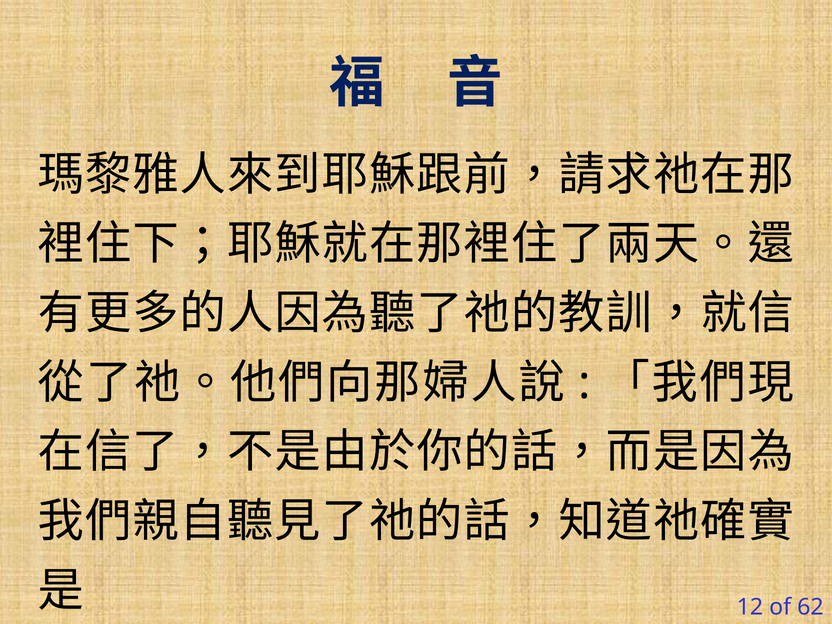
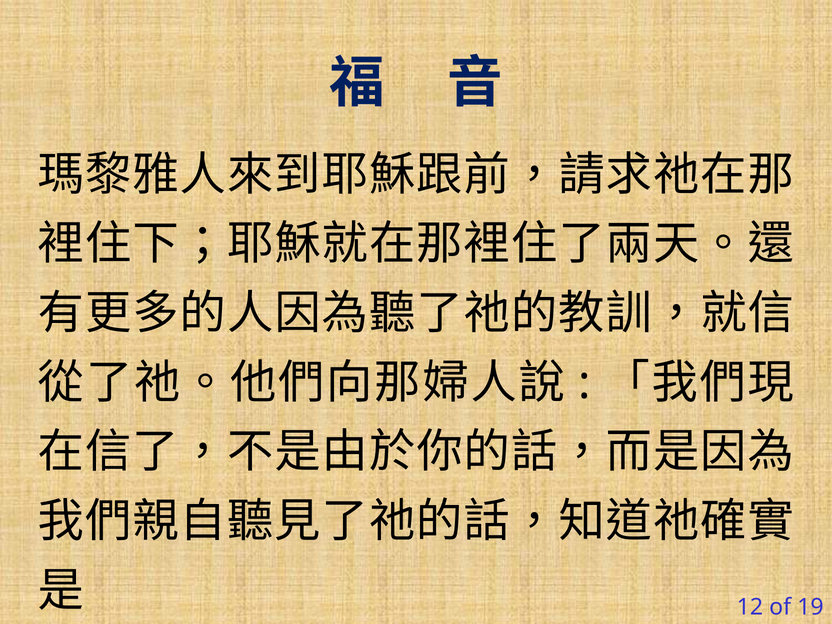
62: 62 -> 19 (810, 607)
